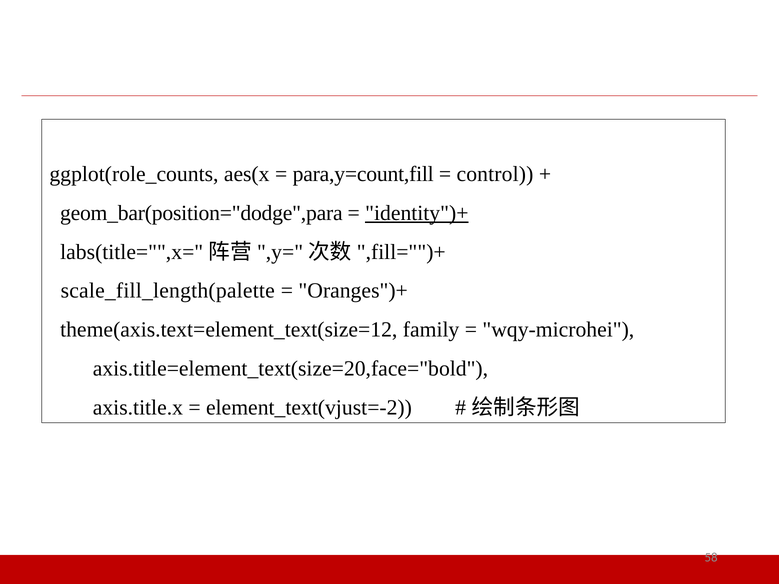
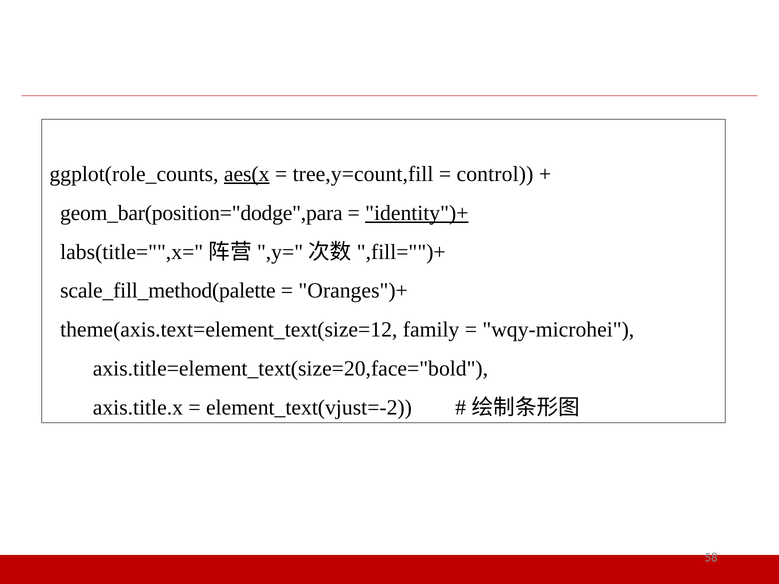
aes(x underline: none -> present (247, 174)
para,y=count,fill: para,y=count,fill -> tree,y=count,fill (363, 174)
scale_fill_length(palette: scale_fill_length(palette -> scale_fill_method(palette (168, 291)
